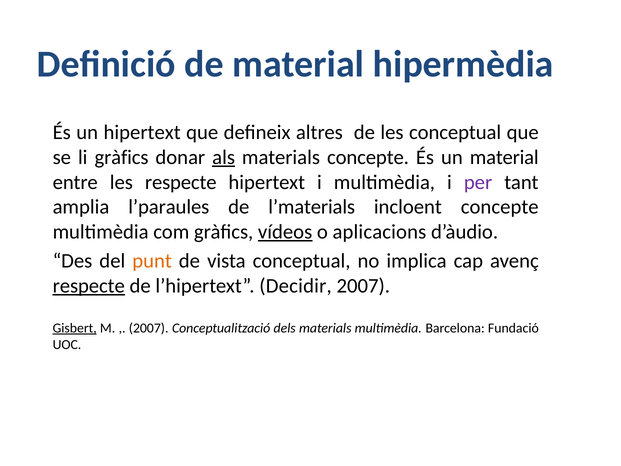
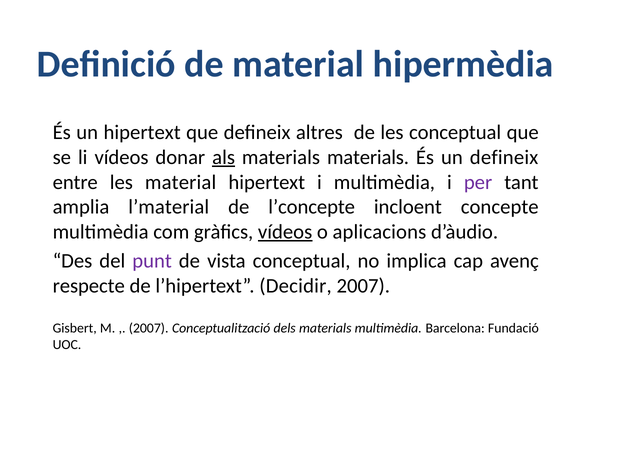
li gràfics: gràfics -> vídeos (122, 157)
materials concepte: concepte -> materials (368, 157)
un material: material -> defineix (504, 157)
les respecte: respecte -> material (181, 182)
l’paraules: l’paraules -> l’material (169, 207)
l’materials: l’materials -> l’concepte (312, 207)
punt colour: orange -> purple (152, 261)
respecte underline: present -> none (89, 286)
Gisbert underline: present -> none (75, 328)
